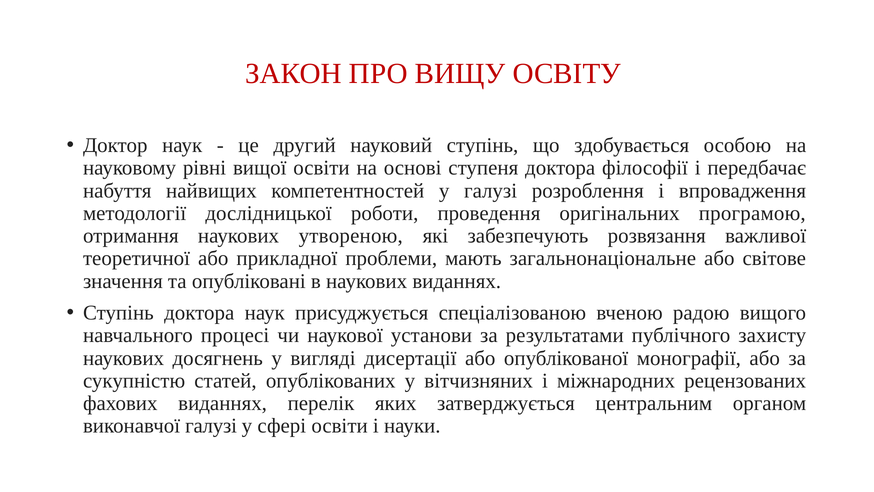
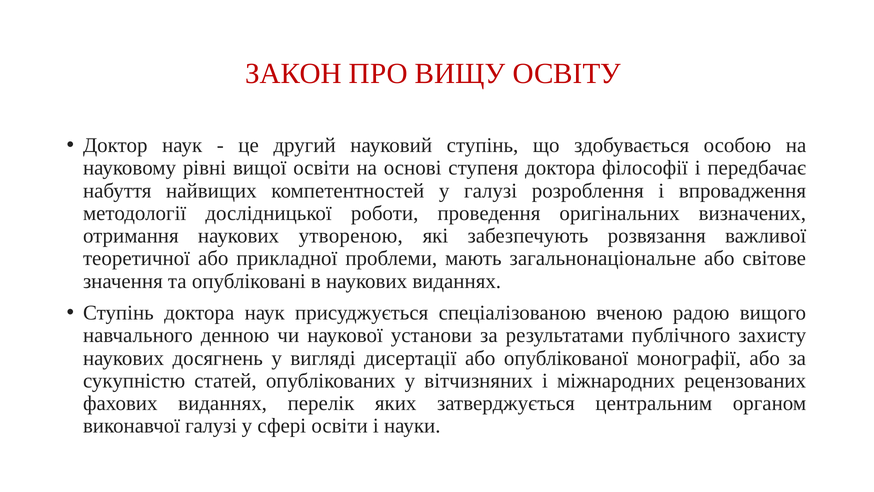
програмою: програмою -> визначених (752, 213)
процесі: процесі -> денною (235, 335)
